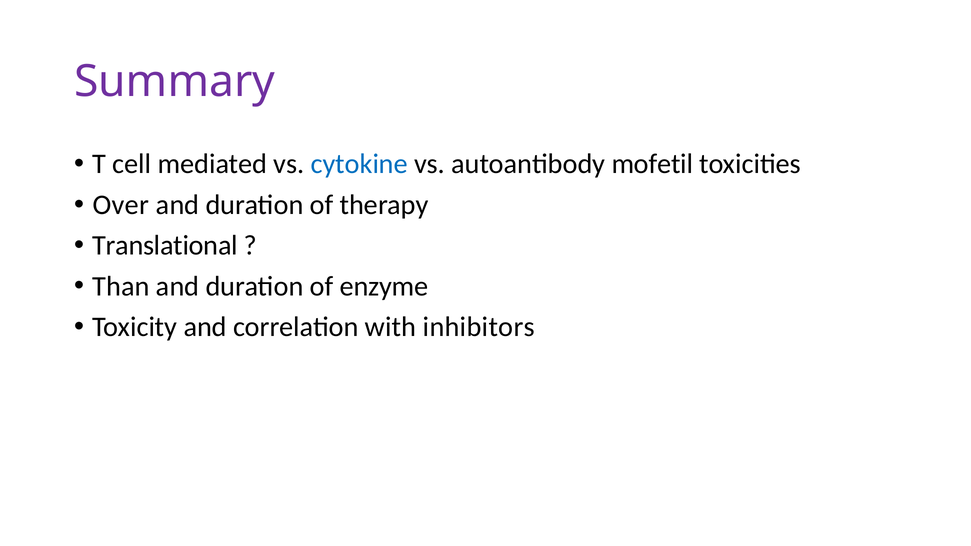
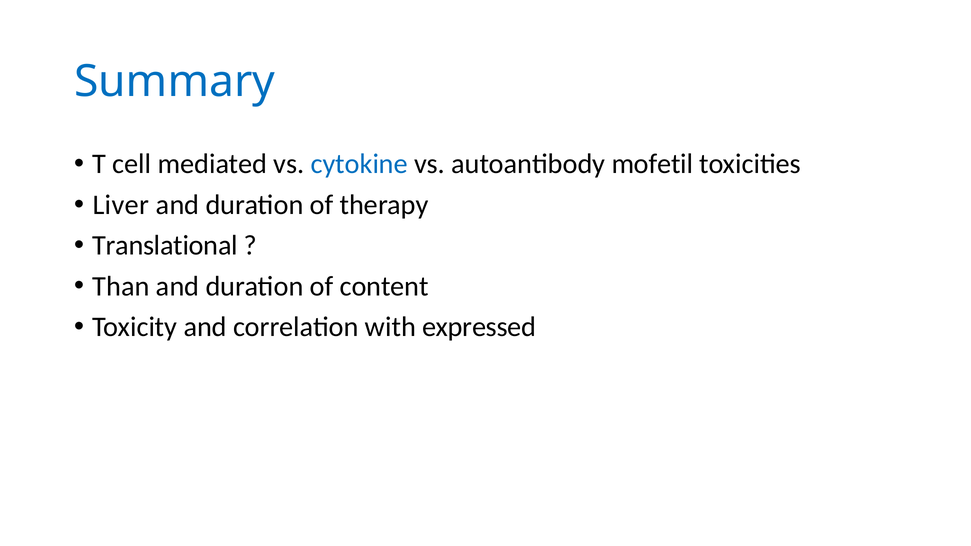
Summary colour: purple -> blue (175, 82)
Over: Over -> Liver (121, 205)
enzyme: enzyme -> content (384, 286)
inhibitors: inhibitors -> expressed (479, 327)
